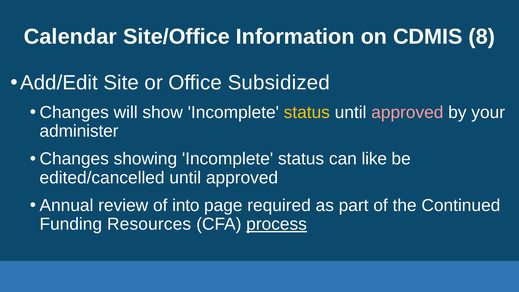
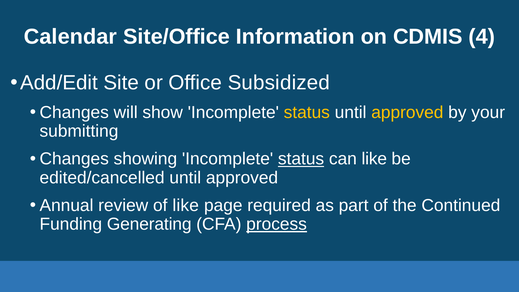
8: 8 -> 4 (482, 37)
approved colour: pink -> yellow (407, 112)
administer: administer -> submitting (79, 131)
status underline: none -> present (301, 159)
of into: into -> like (186, 205)
Resources: Resources -> Generating (149, 224)
